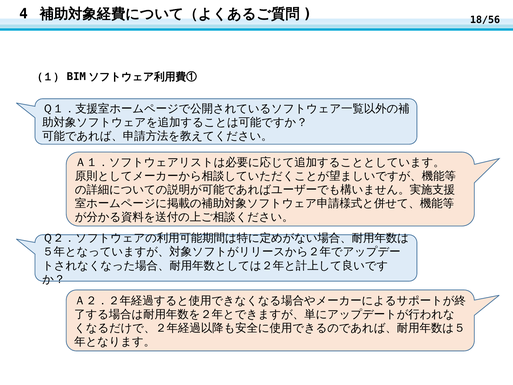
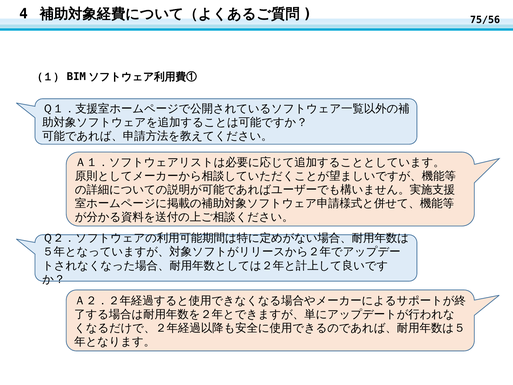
18/56: 18/56 -> 75/56 (485, 20)
